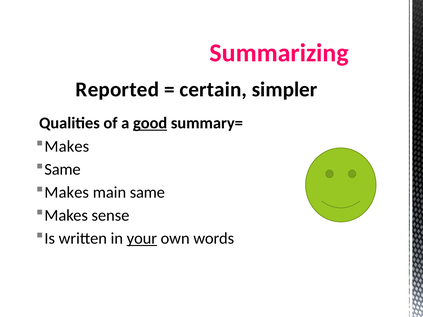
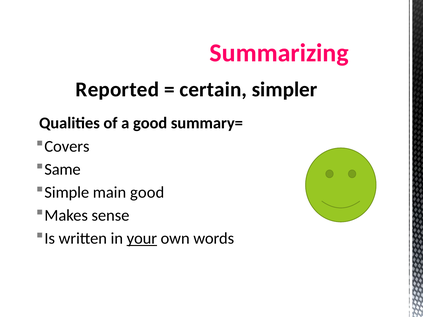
good underline: present -> none (150, 123)
Makes: Makes -> Covers (67, 146)
Makes: Makes -> Simple (67, 192)
main same: same -> good (147, 192)
